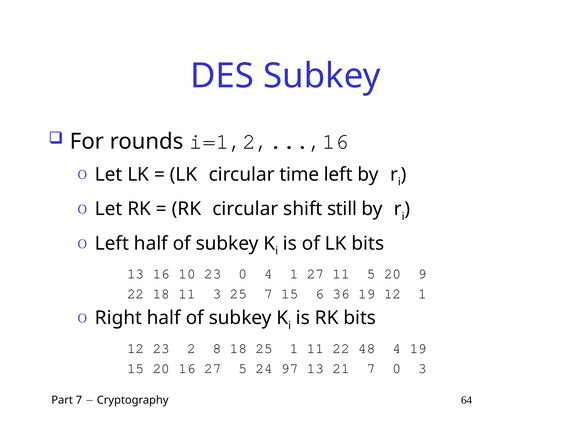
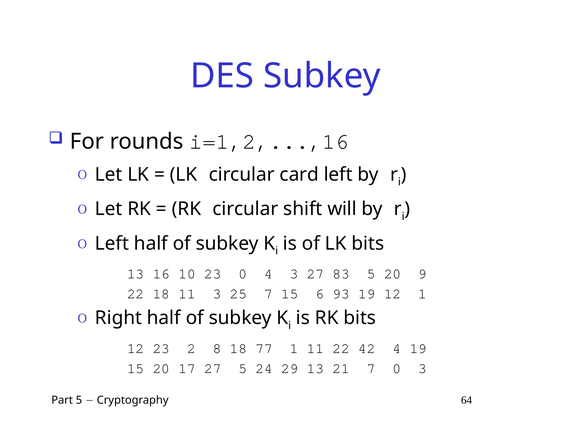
time: time -> card (299, 175)
still: still -> will (342, 209)
4 1: 1 -> 3 (294, 274)
27 11: 11 -> 83 (341, 274)
36: 36 -> 93 (341, 294)
18 25: 25 -> 77 (264, 349)
48: 48 -> 42 (367, 349)
20 16: 16 -> 17 (187, 369)
97: 97 -> 29 (290, 369)
Part 7: 7 -> 5 (79, 400)
